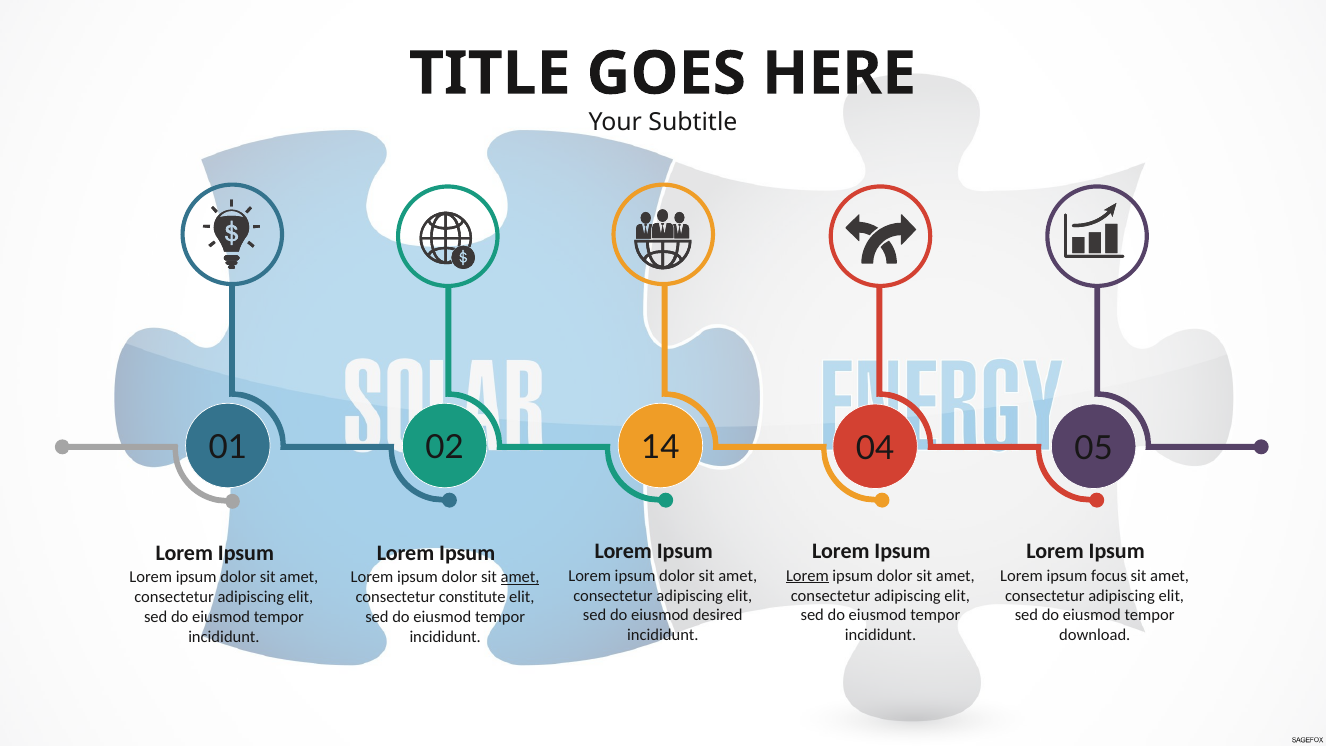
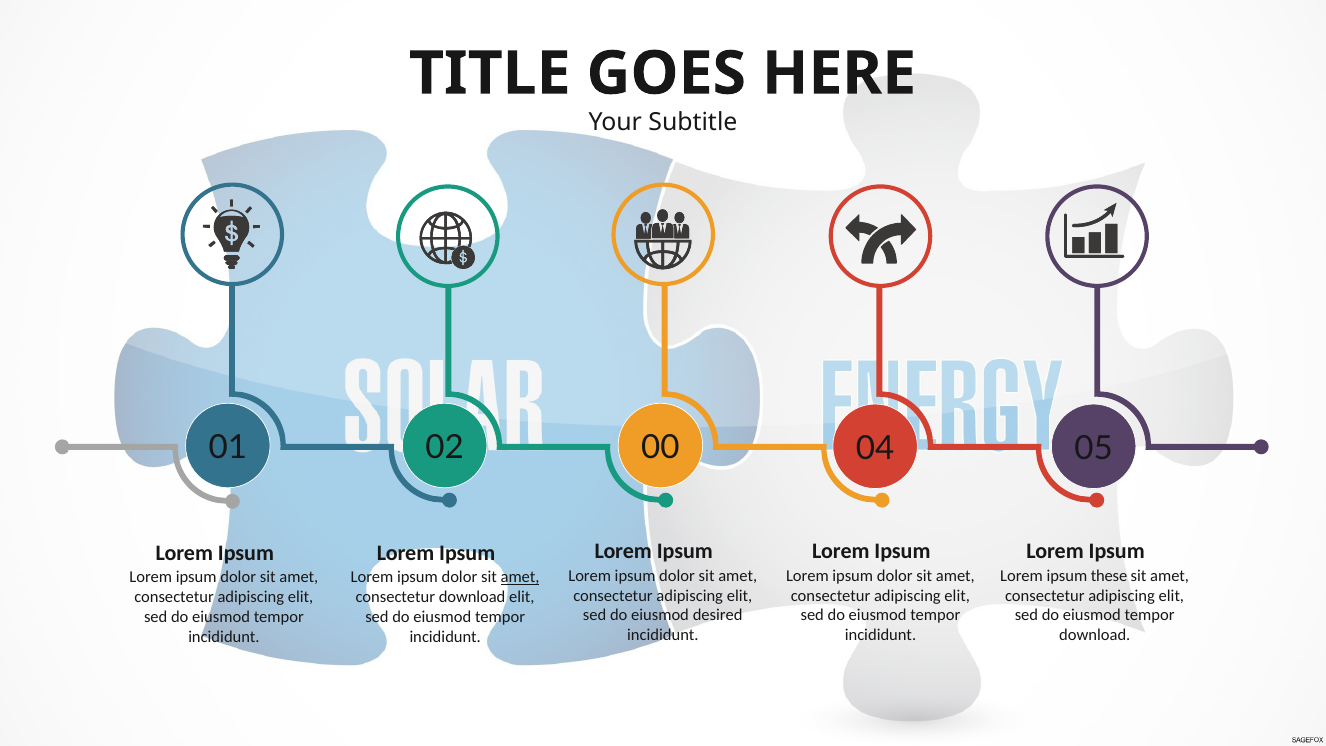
14: 14 -> 00 (660, 448)
Lorem underline: present -> none (807, 576)
focus: focus -> these (1109, 576)
consectetur constitute: constitute -> download (472, 597)
